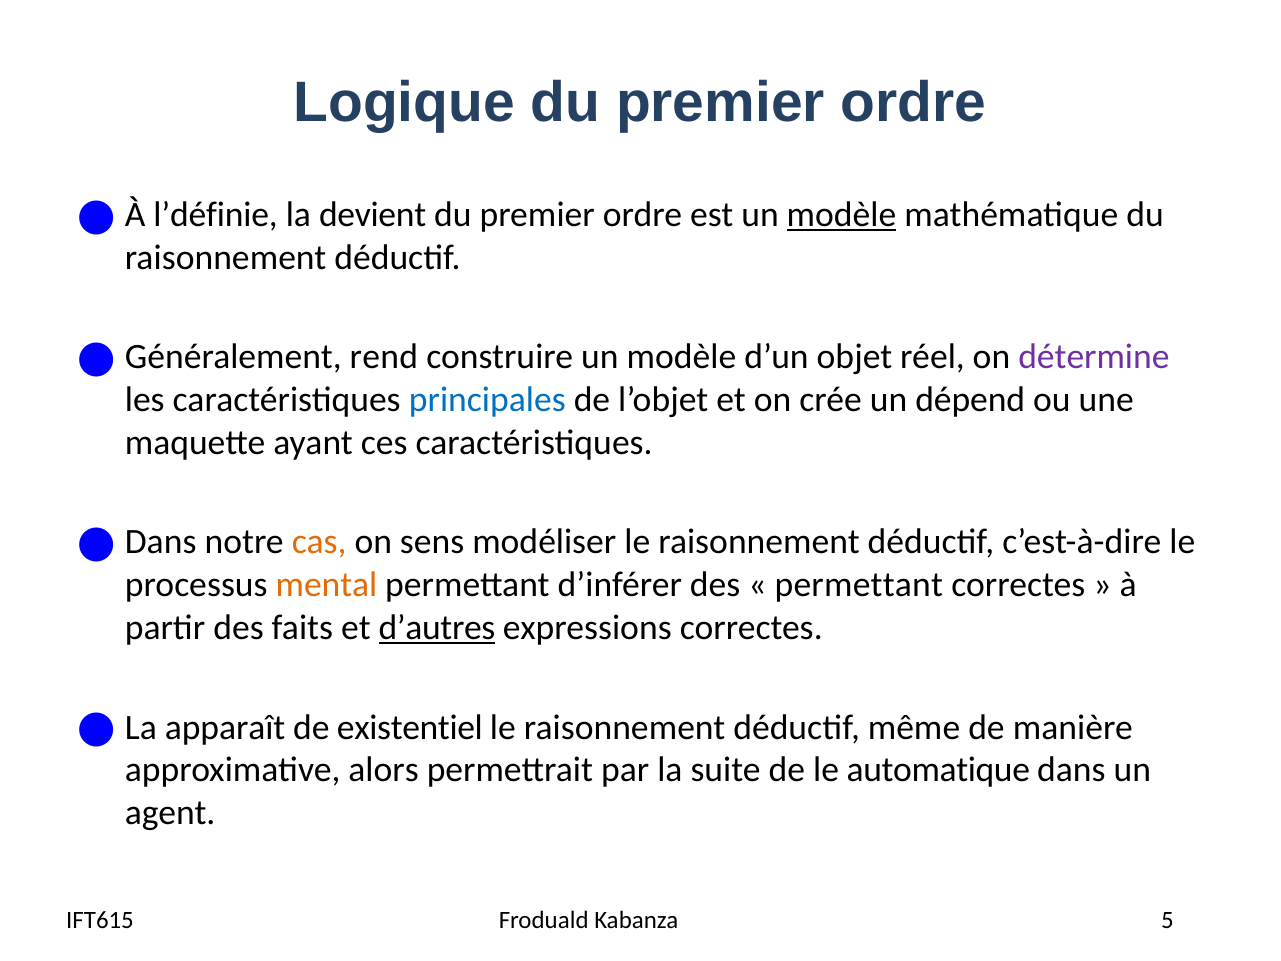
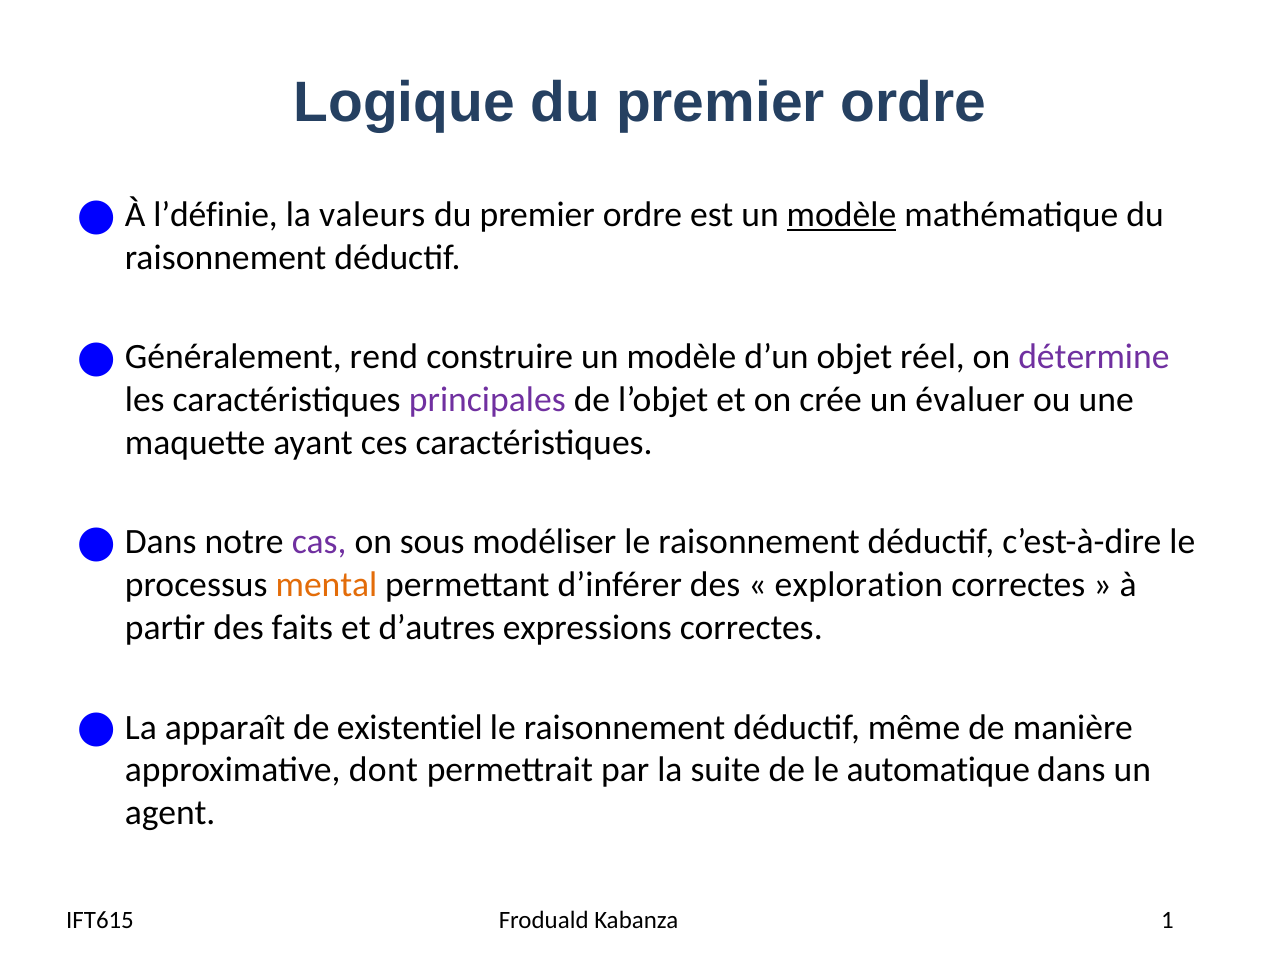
devient: devient -> valeurs (372, 215)
principales colour: blue -> purple (487, 400)
dépend: dépend -> évaluer (970, 400)
cas colour: orange -> purple (319, 542)
sens: sens -> sous (432, 542)
permettant: permettant -> exploration (859, 585)
d’autres underline: present -> none (437, 627)
alors: alors -> dont (383, 770)
5: 5 -> 1 (1168, 920)
